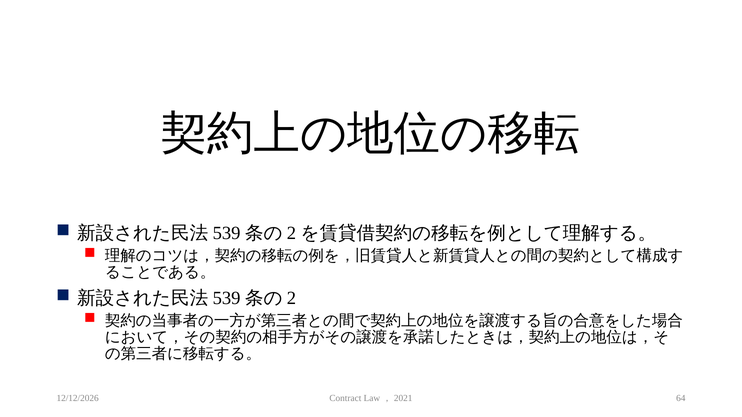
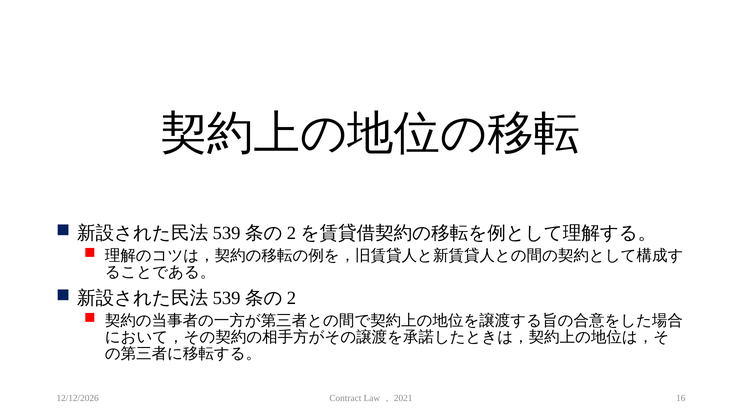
64: 64 -> 16 (681, 399)
